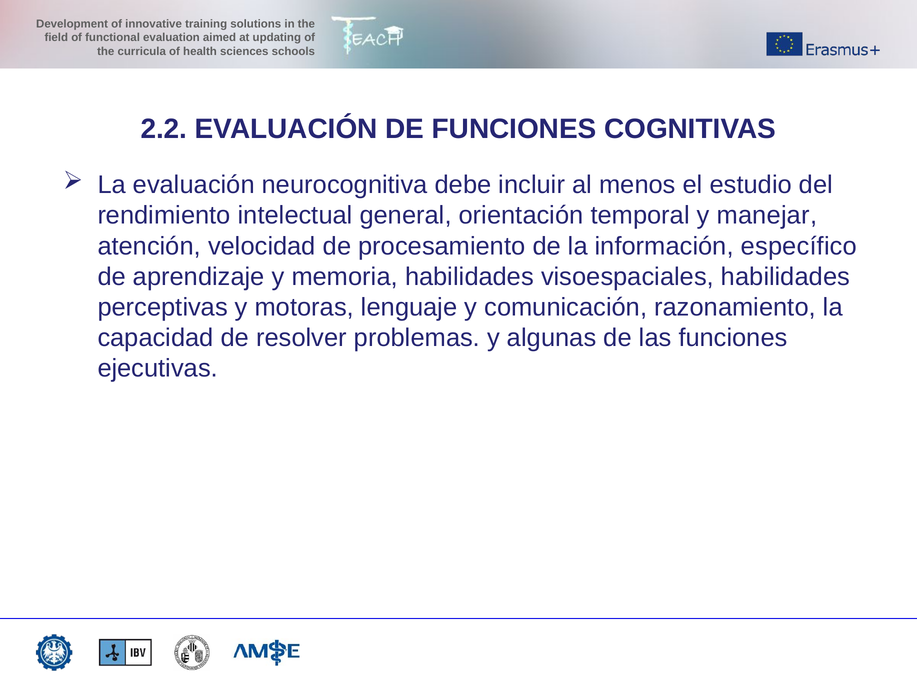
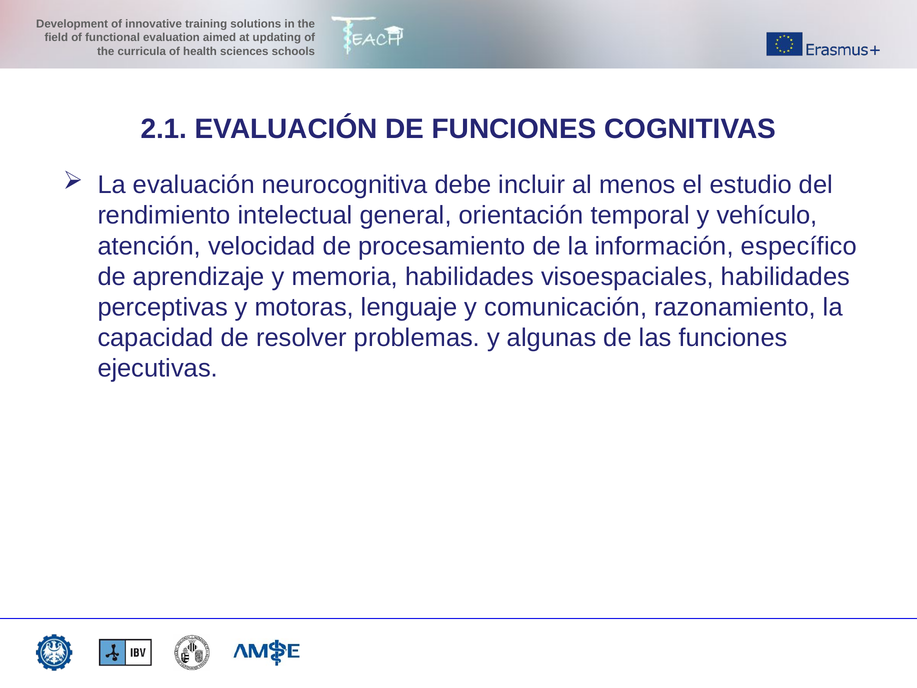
2.2: 2.2 -> 2.1 (164, 129)
manejar: manejar -> vehículo (767, 215)
